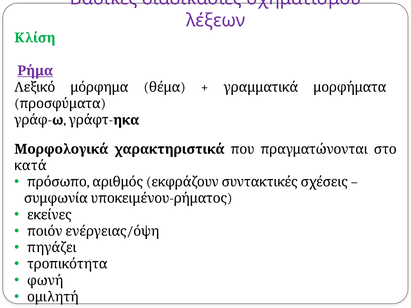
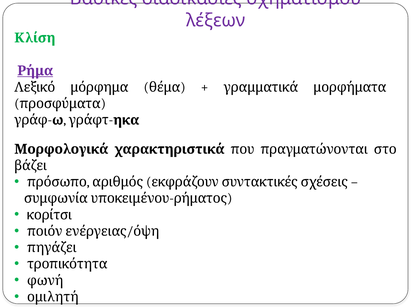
κατά: κατά -> βάζει (31, 166)
εκείνες: εκείνες -> κορίτσι (49, 215)
